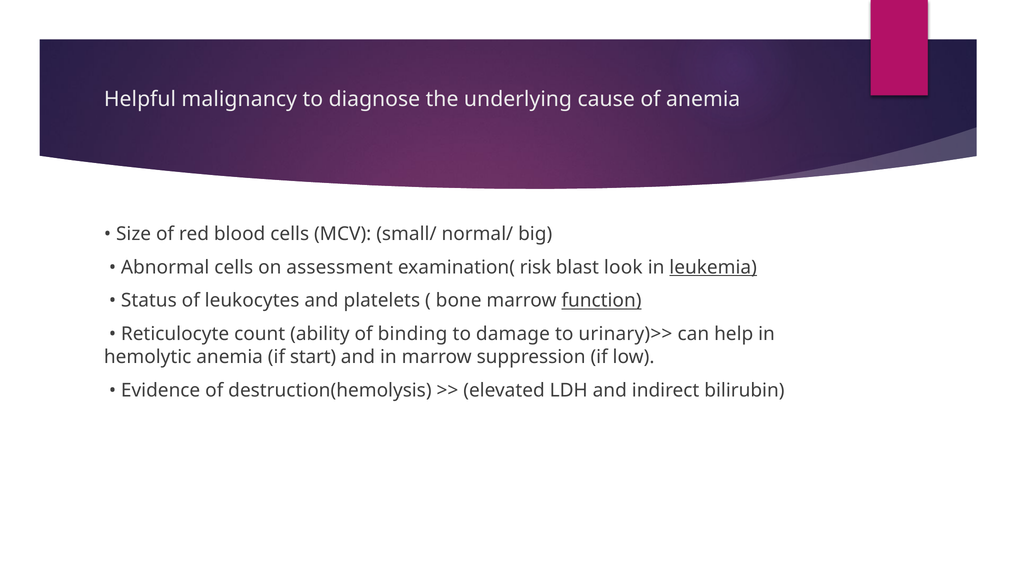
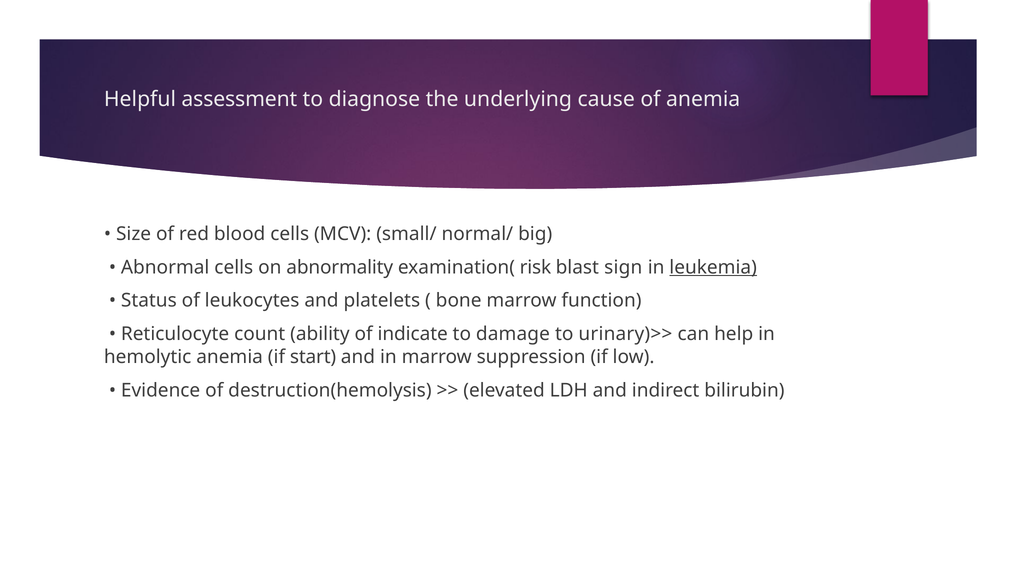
malignancy: malignancy -> assessment (239, 99)
assessment: assessment -> abnormality (340, 267)
look: look -> sign (623, 267)
function underline: present -> none (602, 301)
binding: binding -> indicate (413, 334)
